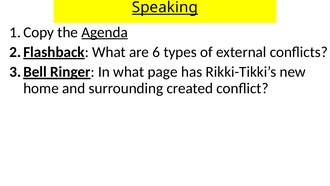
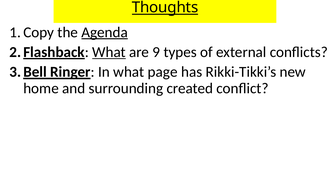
Speaking: Speaking -> Thoughts (165, 7)
What underline: none -> present (109, 52)
6: 6 -> 9 (156, 52)
